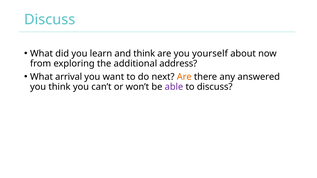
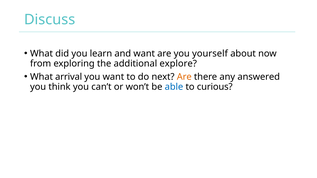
and think: think -> want (144, 54)
address: address -> explore (178, 64)
able colour: purple -> blue (174, 87)
to discuss: discuss -> curious (215, 87)
